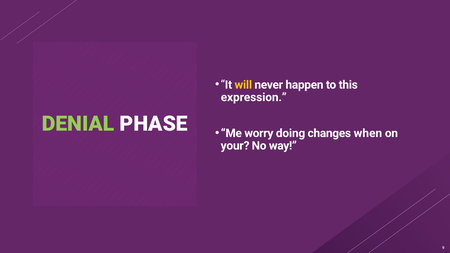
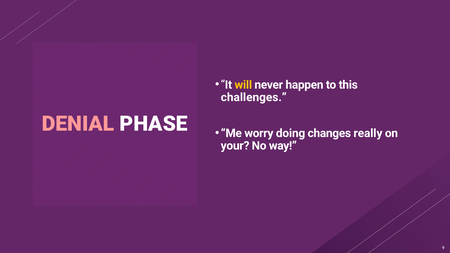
expression: expression -> challenges (254, 97)
DENIAL colour: light green -> pink (78, 124)
when: when -> really (368, 133)
